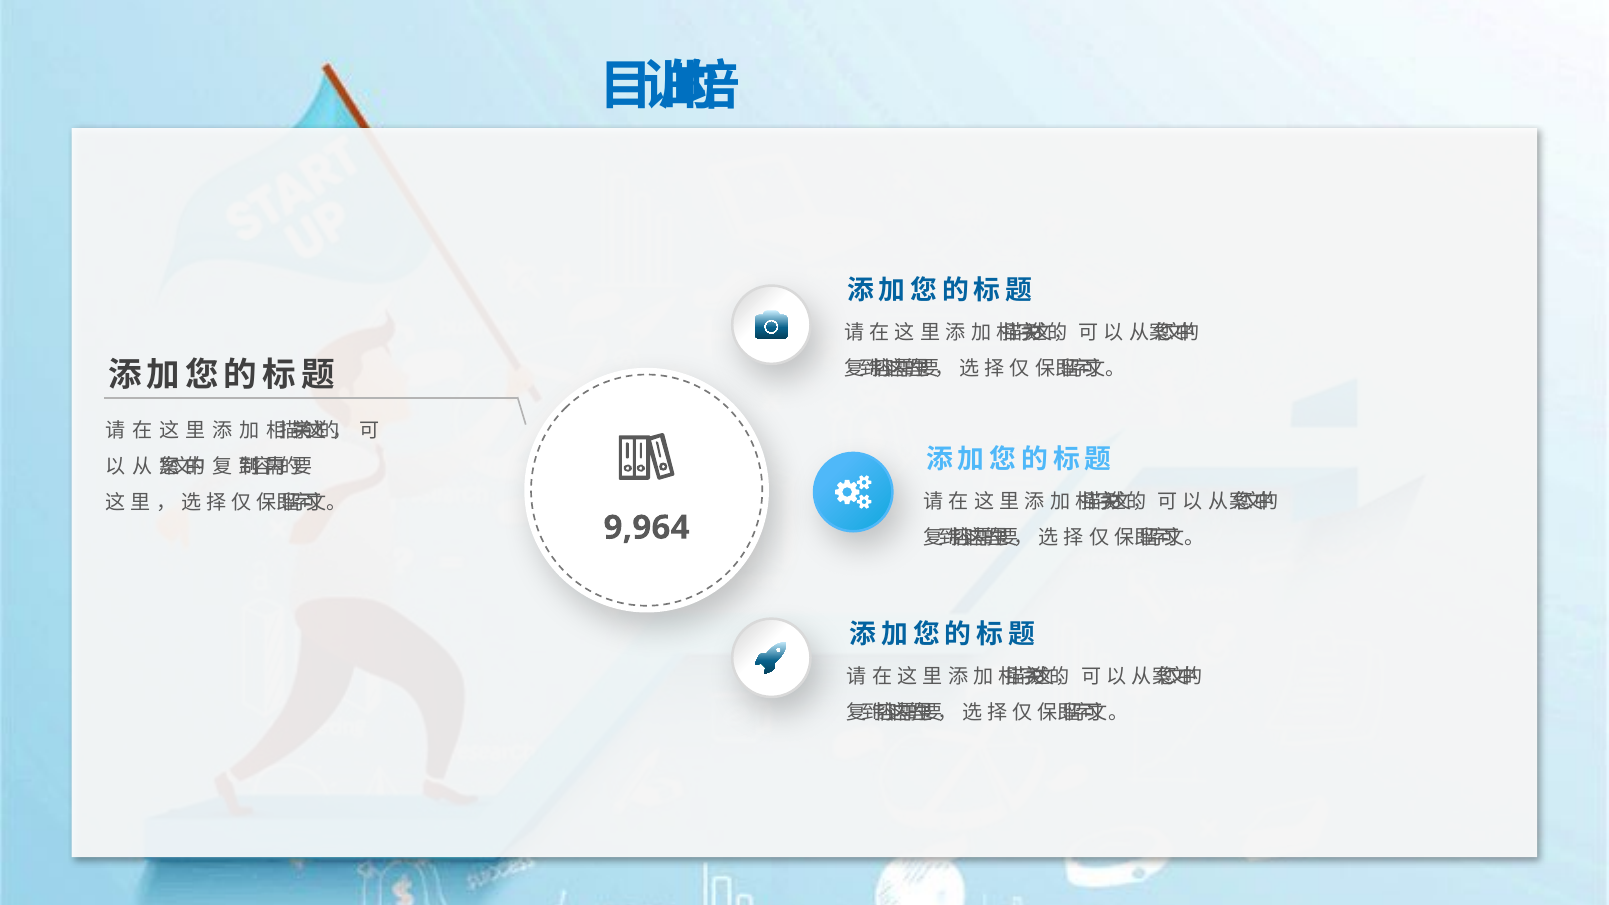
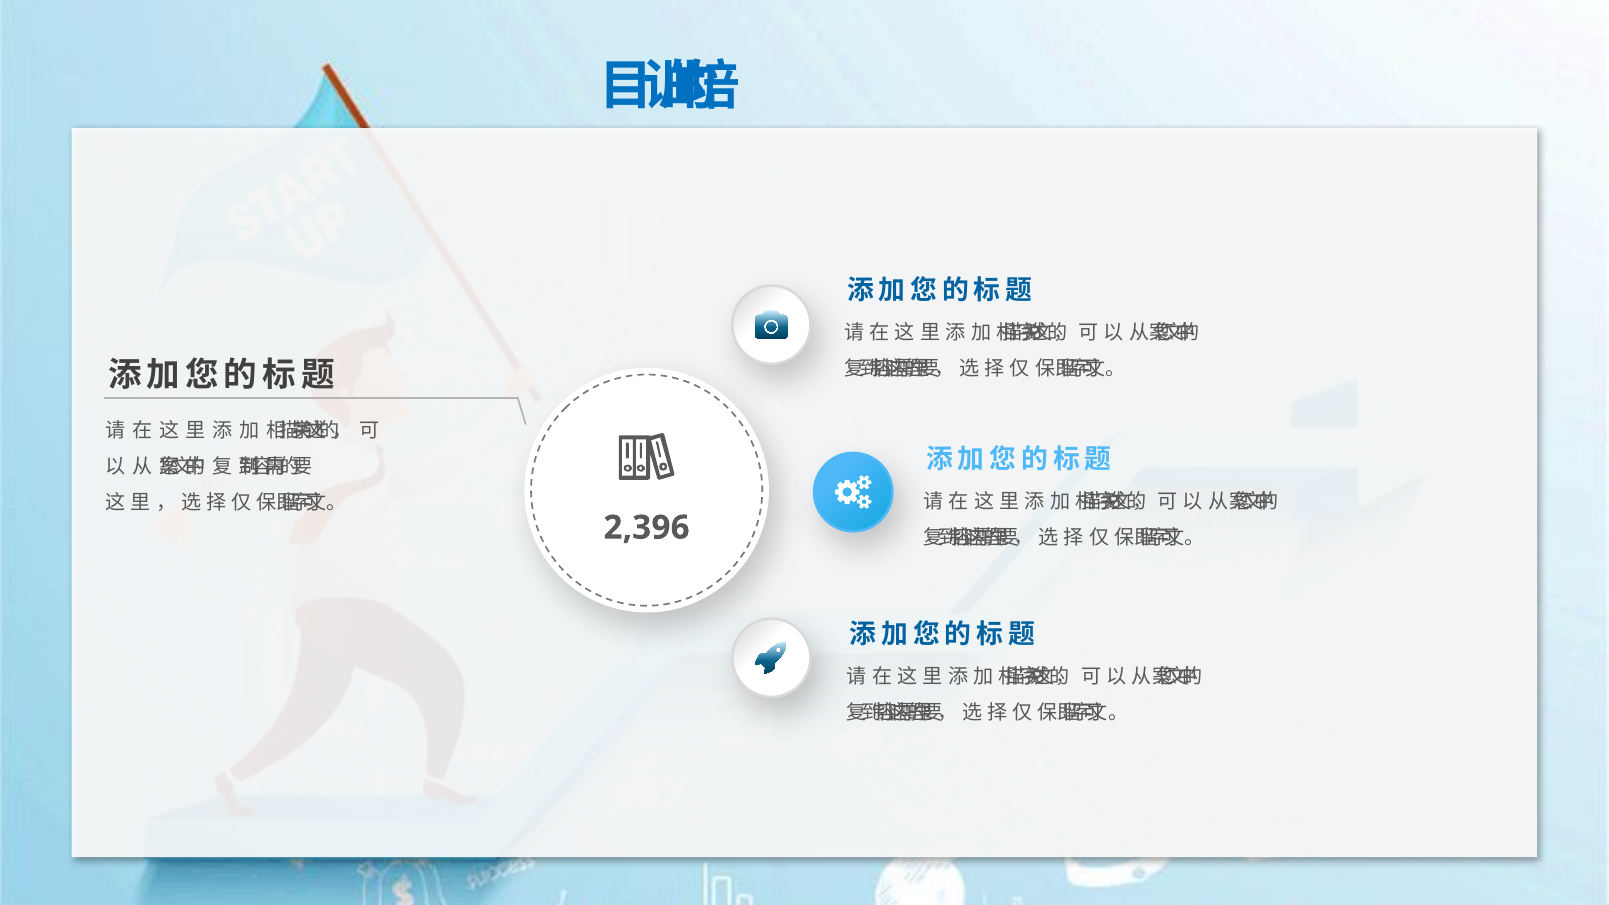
9,964: 9,964 -> 2,396 (647, 528)
